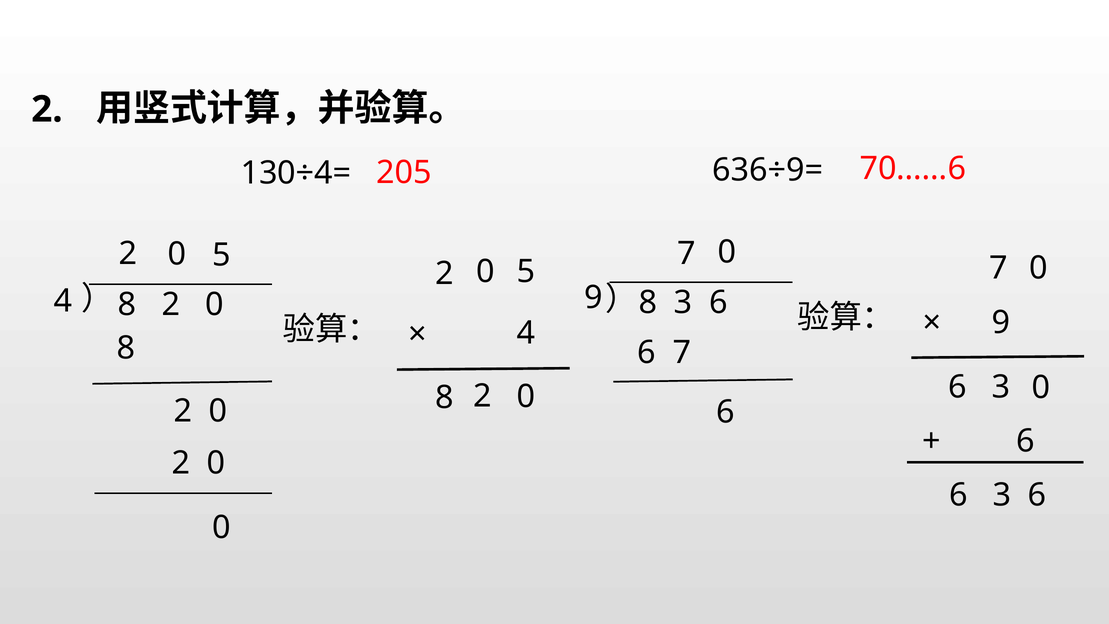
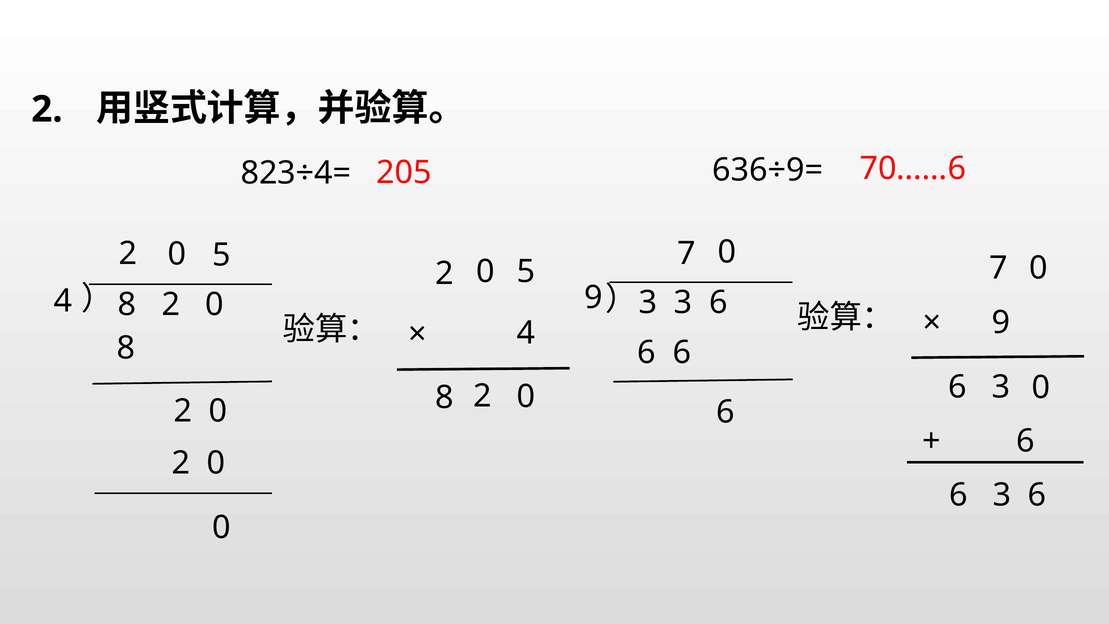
130÷4=: 130÷4= -> 823÷4= (296, 173)
8: 8 -> 3 (648, 303)
7: 7 -> 6 (682, 353)
